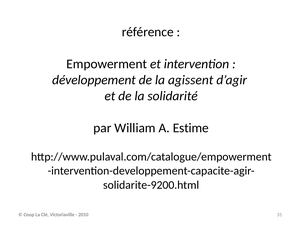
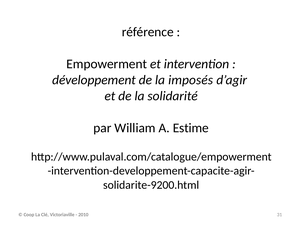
agissent: agissent -> imposés (191, 80)
